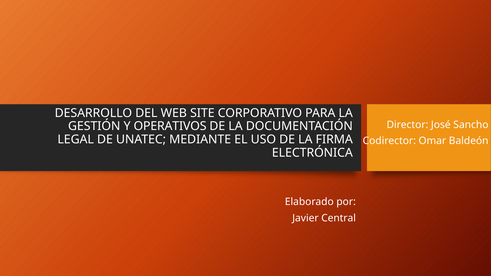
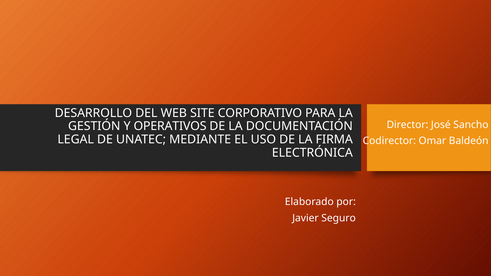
Central: Central -> Seguro (339, 218)
